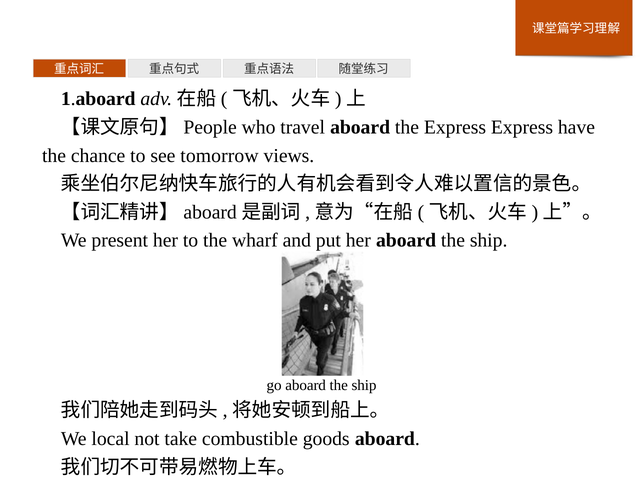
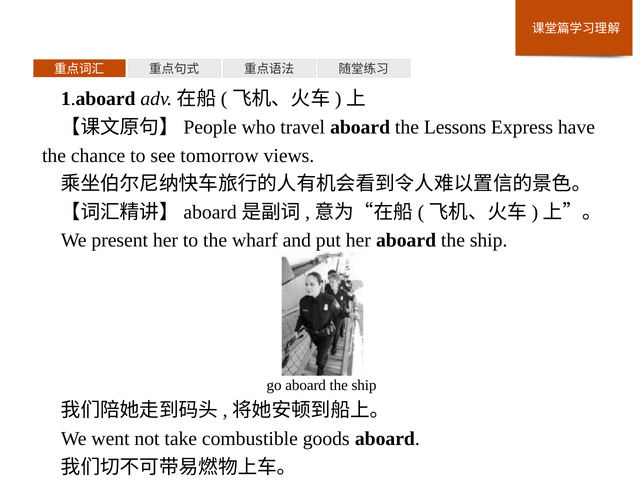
the Express: Express -> Lessons (455, 127)
local: local -> went (111, 439)
